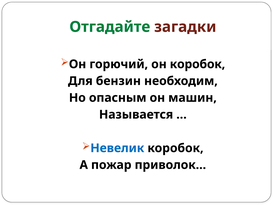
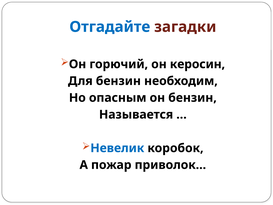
Отгадайте colour: green -> blue (110, 27)
он коробок: коробок -> керосин (197, 64)
он машин: машин -> бензин (192, 98)
